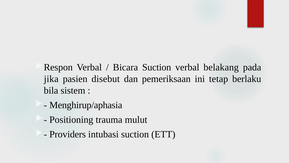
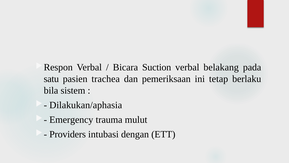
jika: jika -> satu (51, 79)
disebut: disebut -> trachea (106, 79)
Menghirup/aphasia: Menghirup/aphasia -> Dilakukan/aphasia (86, 105)
Positioning: Positioning -> Emergency (71, 119)
intubasi suction: suction -> dengan (135, 134)
